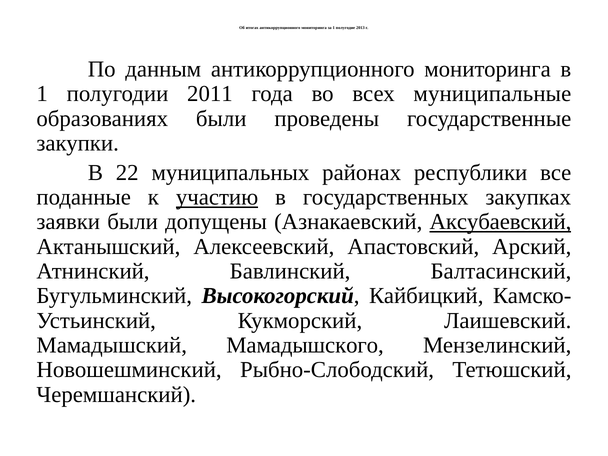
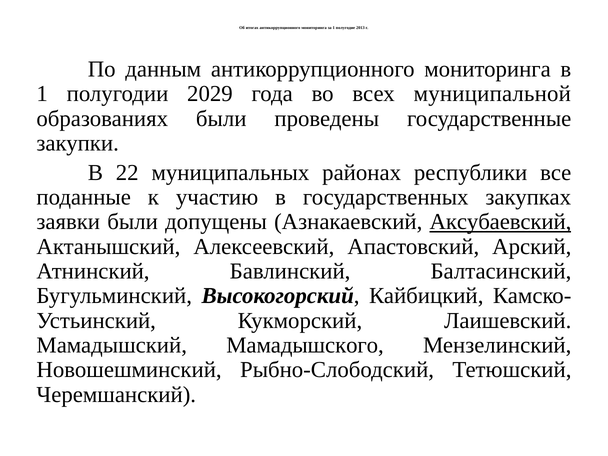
2011: 2011 -> 2029 (210, 94)
муниципальные: муниципальные -> муниципальной (492, 94)
участию underline: present -> none (217, 197)
